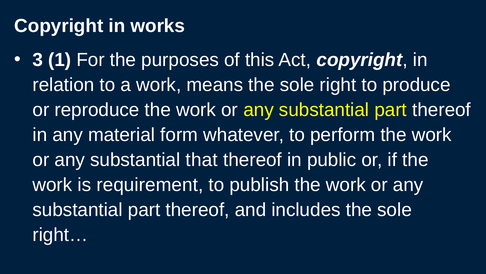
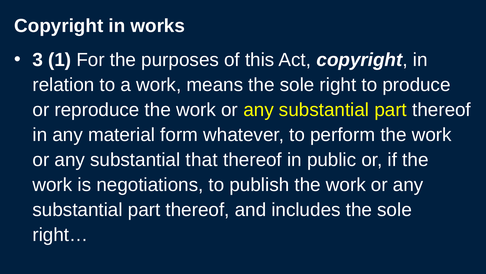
requirement: requirement -> negotiations (150, 185)
